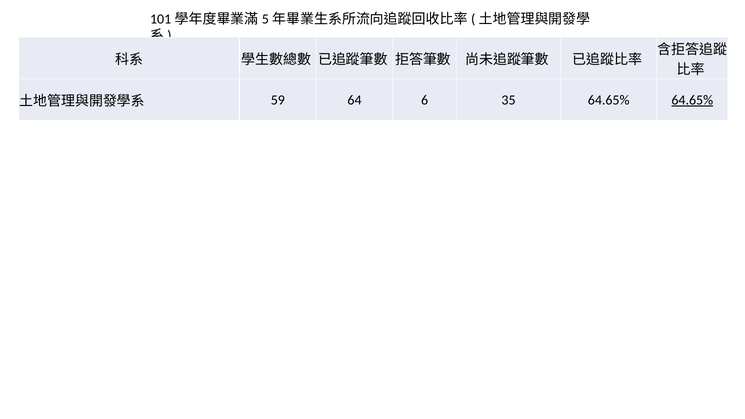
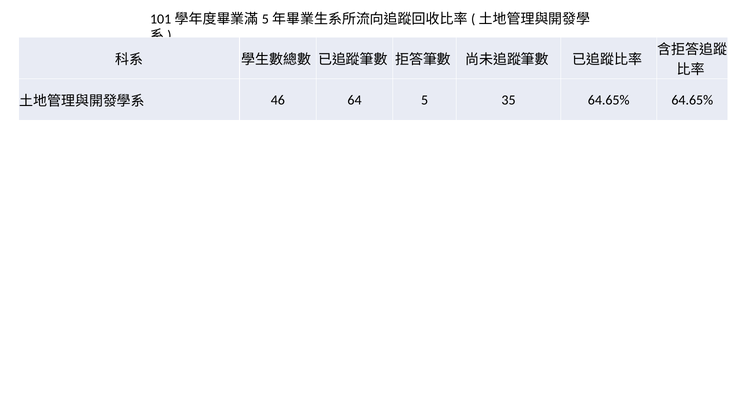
59: 59 -> 46 (278, 100)
6: 6 -> 5 (425, 100)
64.65% underline: present -> none (692, 100)
